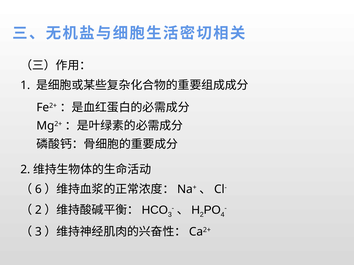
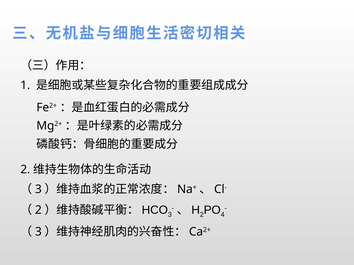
6: 6 -> 3 (38, 190)
